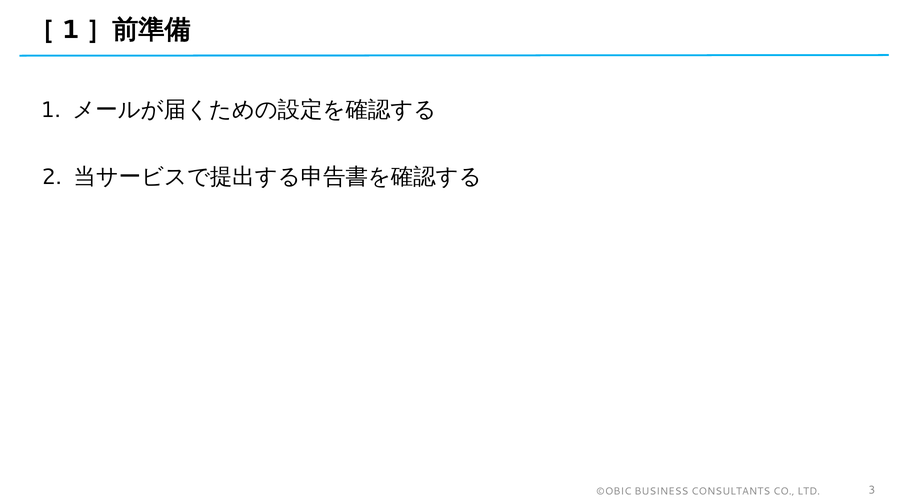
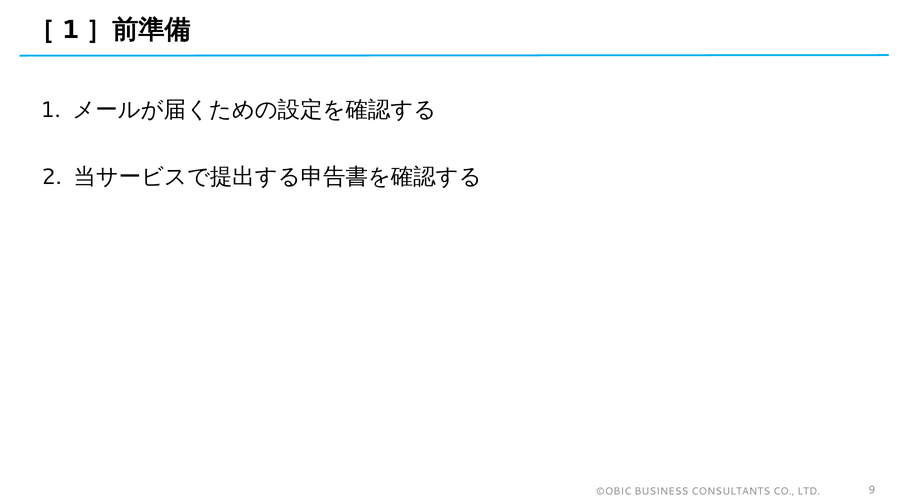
3: 3 -> 9 (872, 491)
